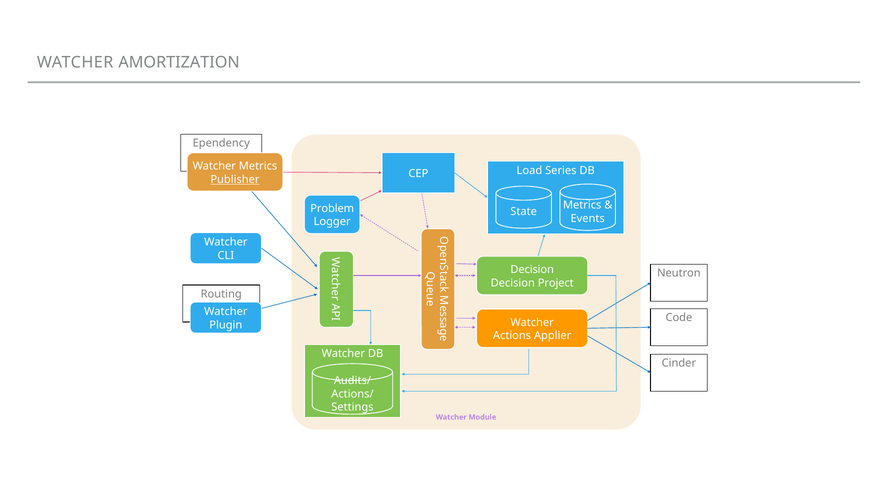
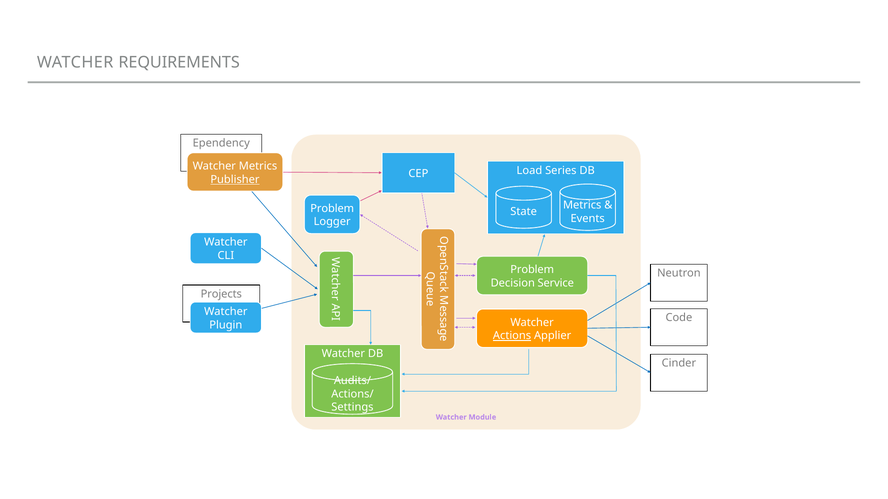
AMORTIZATION: AMORTIZATION -> REQUIREMENTS (179, 62)
Decision: Decision -> Problem (532, 270)
Project: Project -> Service (556, 283)
Routing: Routing -> Projects (221, 294)
Actions underline: none -> present (512, 336)
